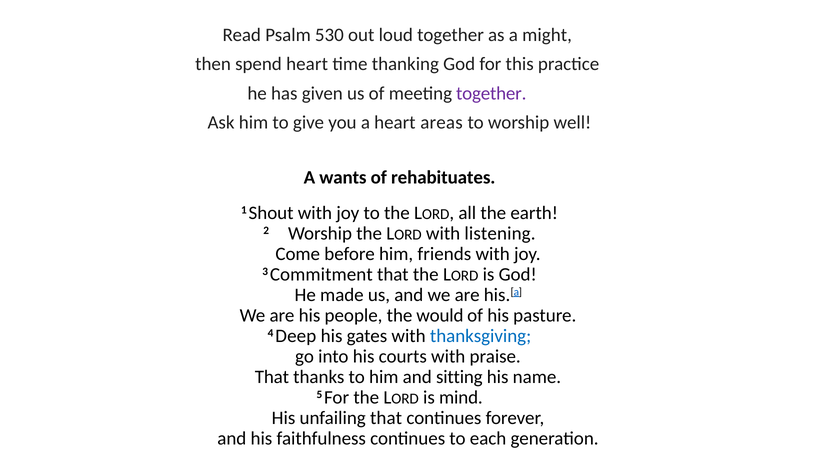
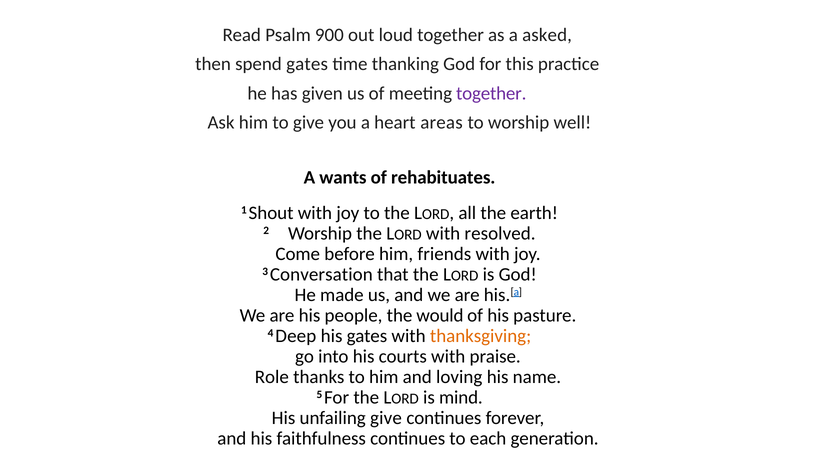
530: 530 -> 900 (329, 35)
might: might -> asked (547, 35)
spend heart: heart -> gates (307, 64)
listening: listening -> resolved (500, 234)
Commitment: Commitment -> Conversation (321, 275)
thanksgiving colour: blue -> orange (481, 336)
That: That -> Role (272, 377)
sitting: sitting -> loving (459, 377)
unfailing that: that -> give (386, 418)
